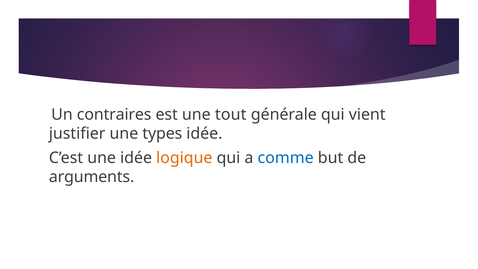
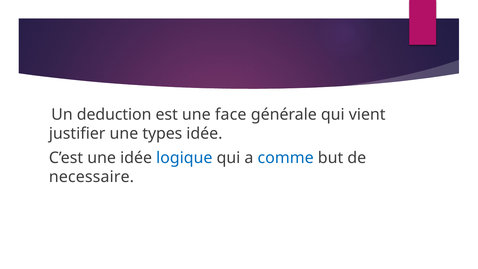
contraires: contraires -> deduction (114, 115)
tout: tout -> face (231, 115)
logique colour: orange -> blue (184, 158)
arguments: arguments -> necessaire (91, 177)
